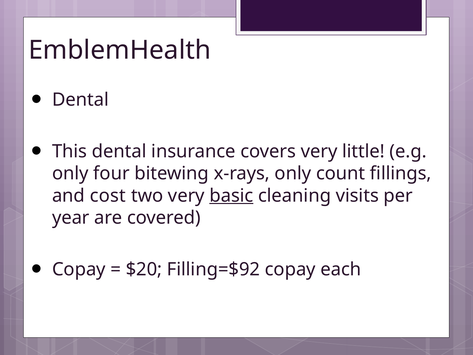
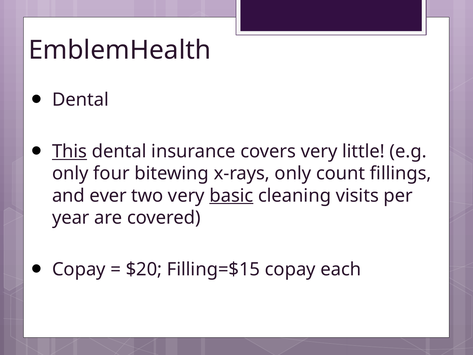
This underline: none -> present (70, 151)
cost: cost -> ever (108, 196)
Filling=$92: Filling=$92 -> Filling=$15 (213, 269)
